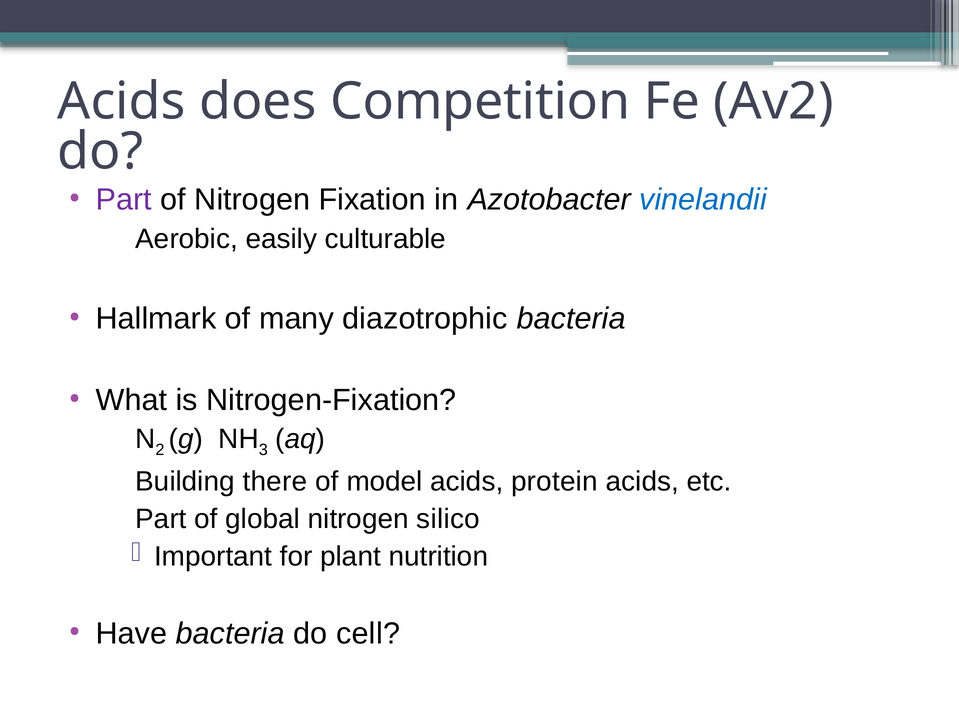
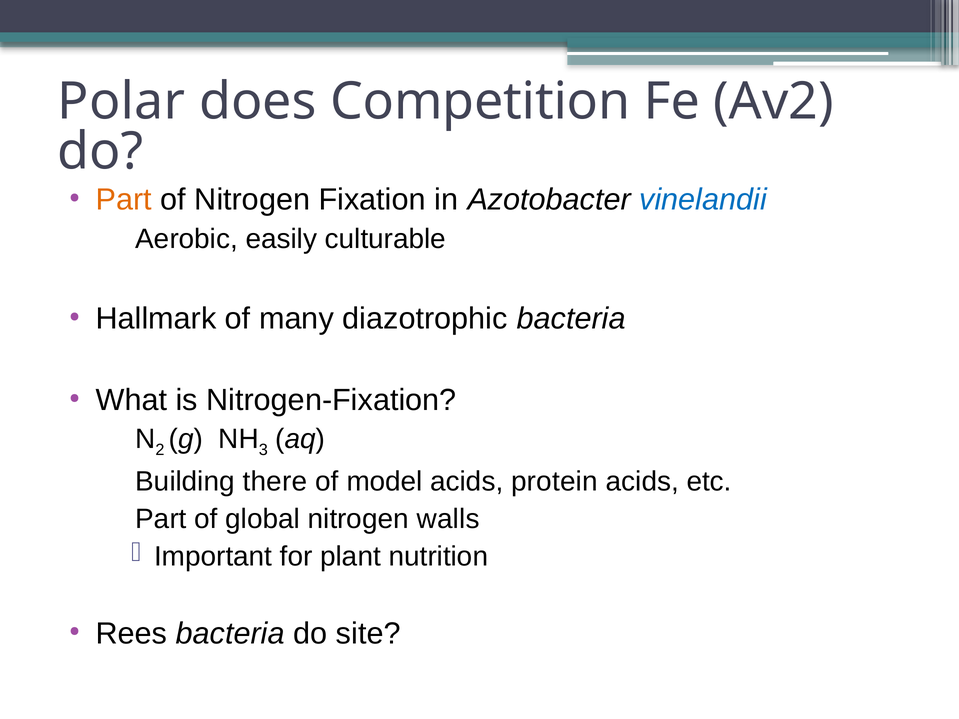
Acids: Acids -> Polar (121, 102)
Part colour: purple -> orange (124, 200)
silico: silico -> walls (448, 519)
Have: Have -> Rees (131, 634)
cell: cell -> site (368, 634)
